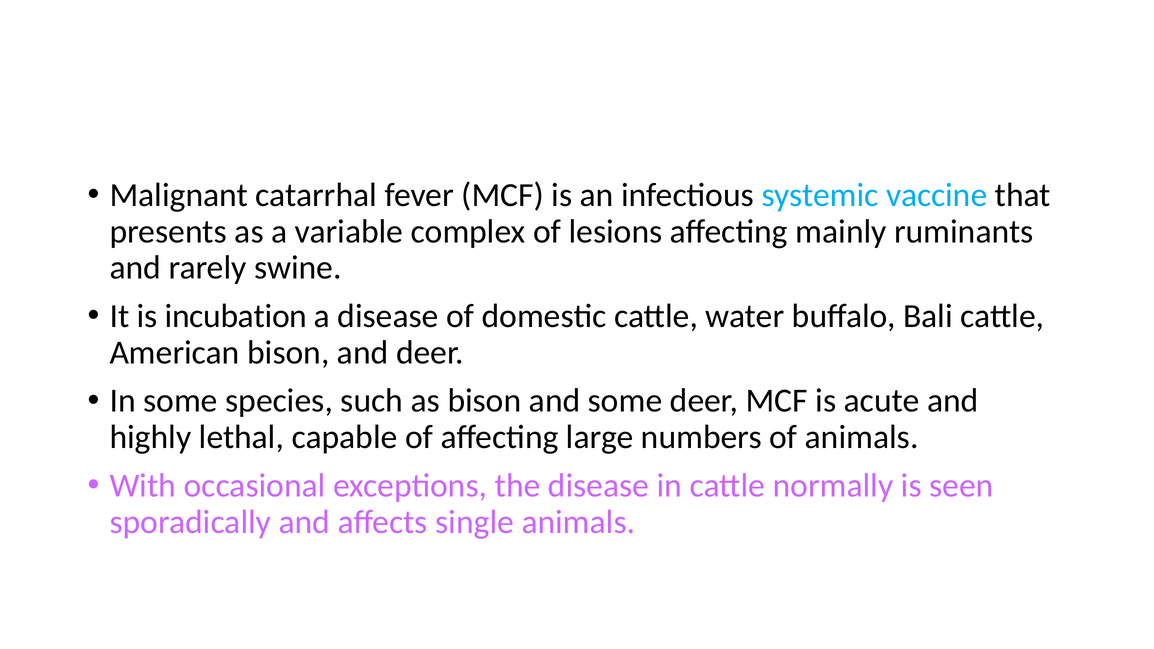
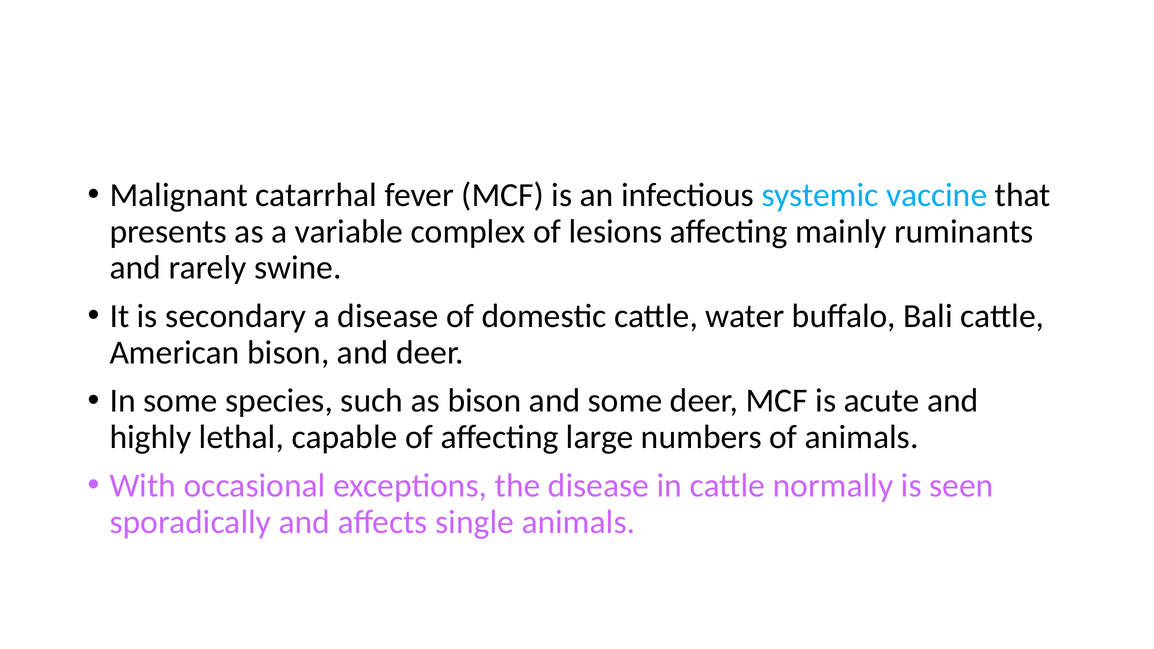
incubation: incubation -> secondary (236, 316)
